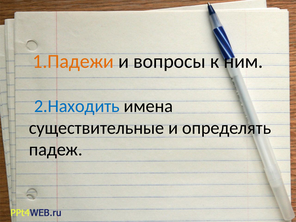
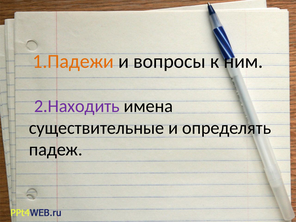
2.Находить colour: blue -> purple (77, 106)
